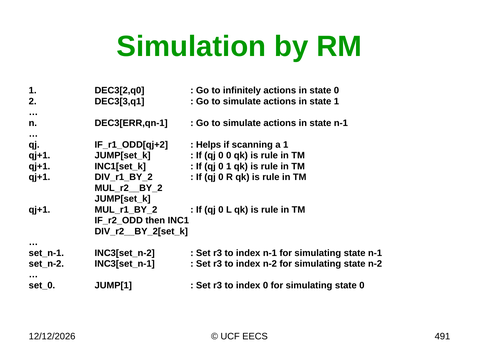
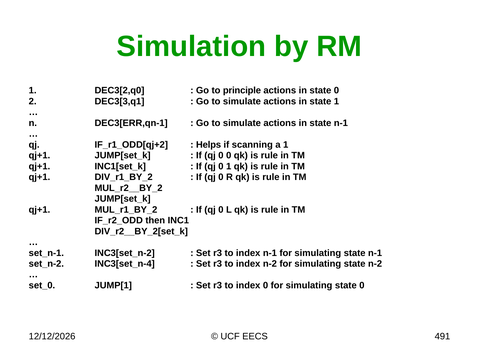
infinitely: infinitely -> principle (242, 90)
INC3[set_n-1: INC3[set_n-1 -> INC3[set_n-4 (125, 263)
